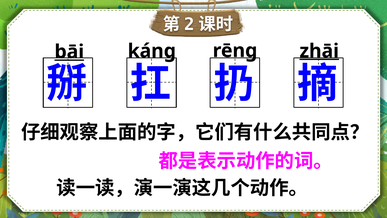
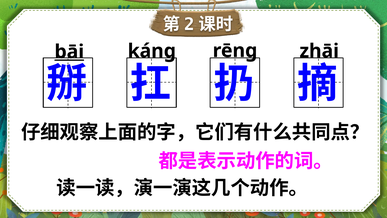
zhāi underline: present -> none (319, 51)
